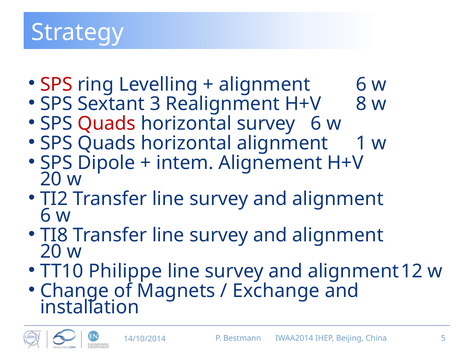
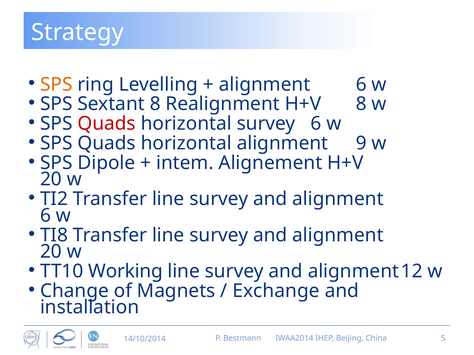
SPS colour: red -> orange (56, 85)
Sextant 3: 3 -> 8 (155, 104)
1: 1 -> 9 (361, 143)
Philippe: Philippe -> Working (126, 272)
